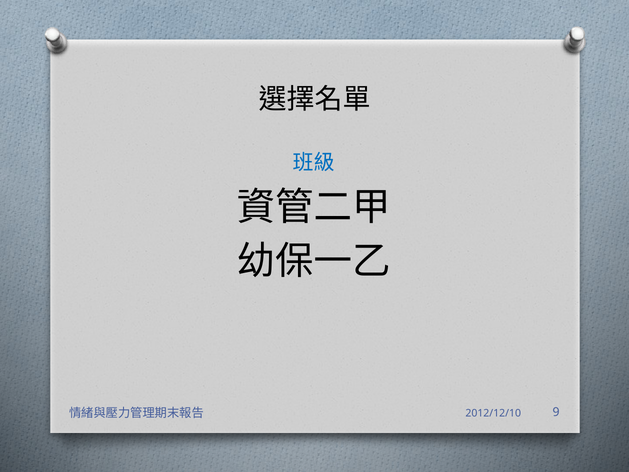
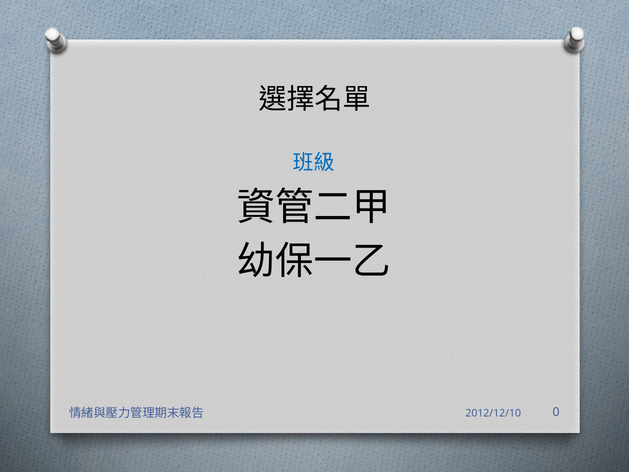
9: 9 -> 0 (556, 412)
